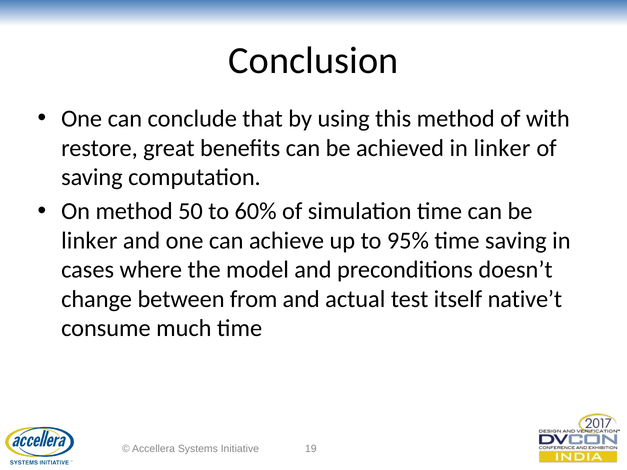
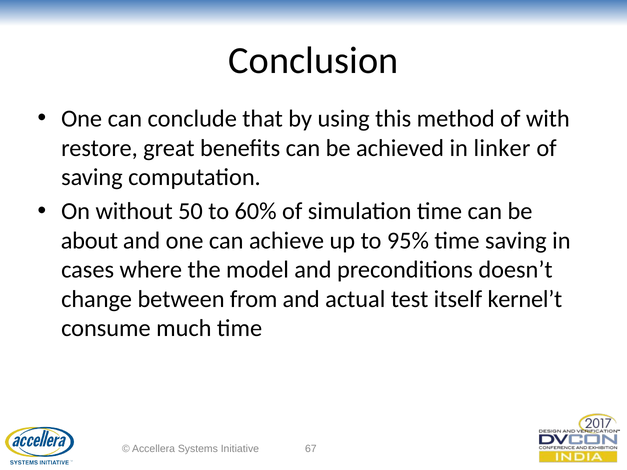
On method: method -> without (134, 211)
linker: linker -> about (89, 241)
native’t: native’t -> kernel’t (525, 299)
19: 19 -> 67 (311, 449)
